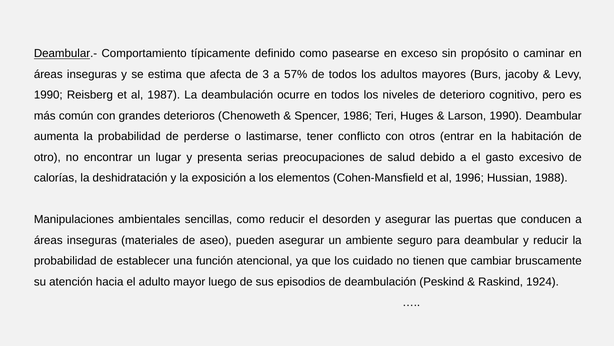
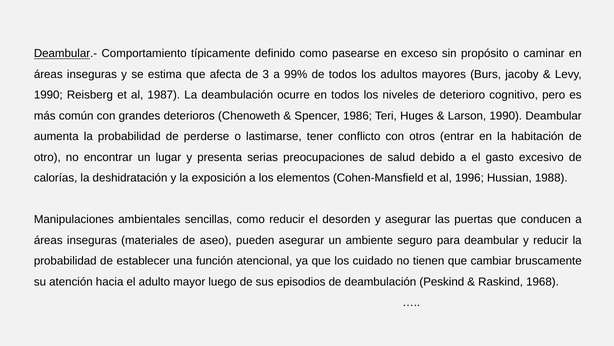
57%: 57% -> 99% (296, 74)
1924: 1924 -> 1968 (542, 281)
